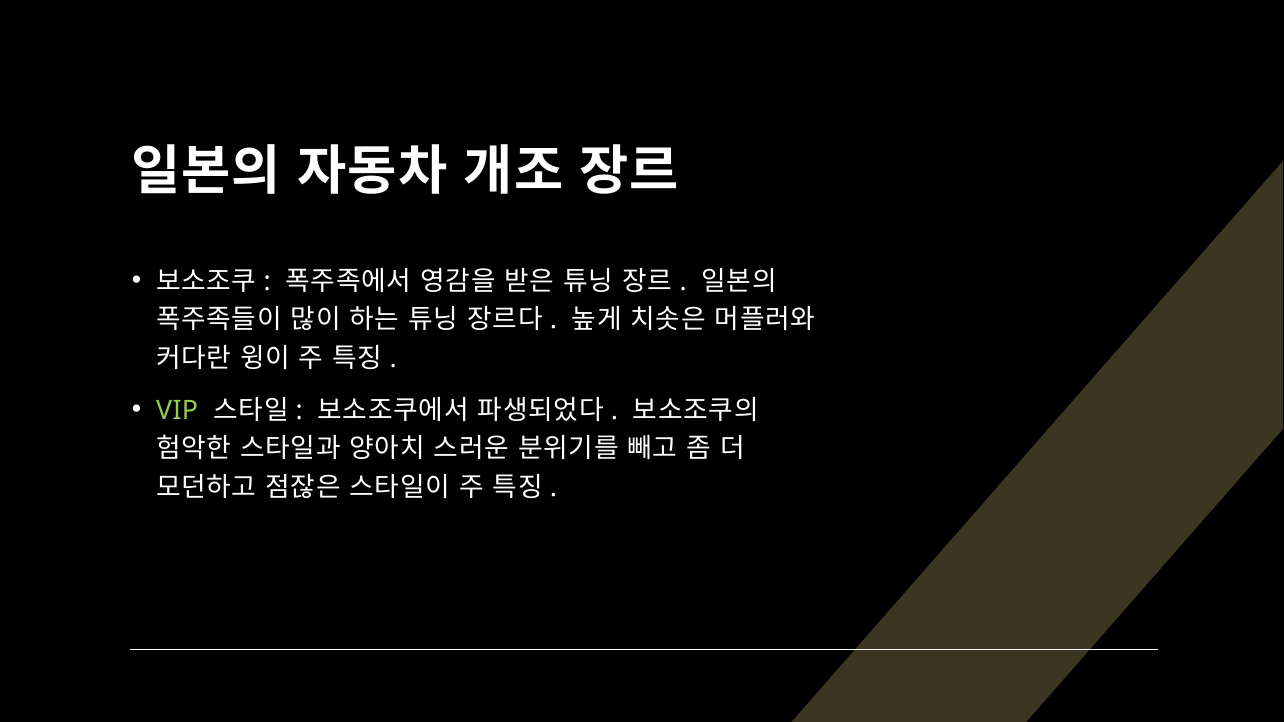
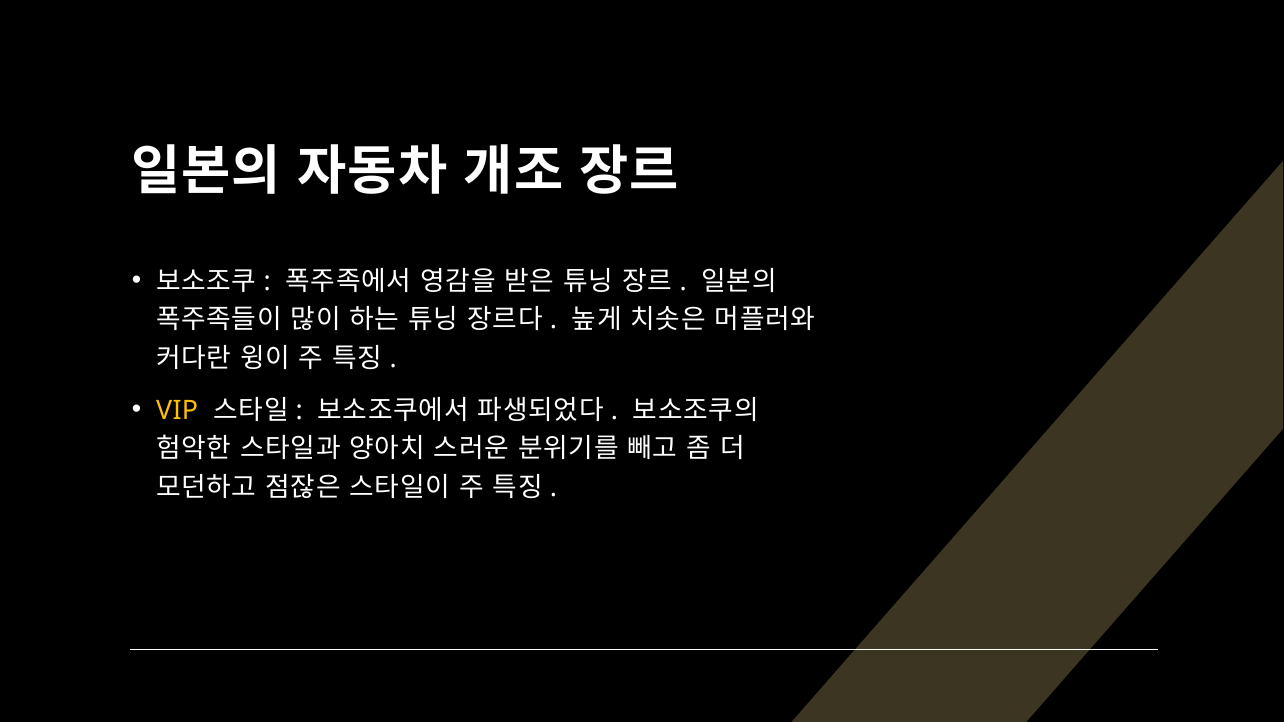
VIP colour: light green -> yellow (177, 411)
